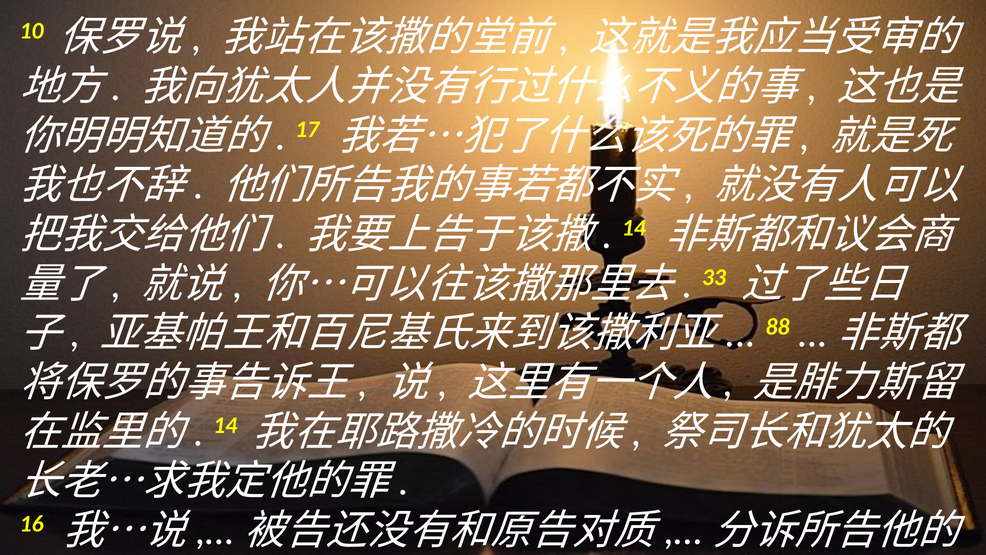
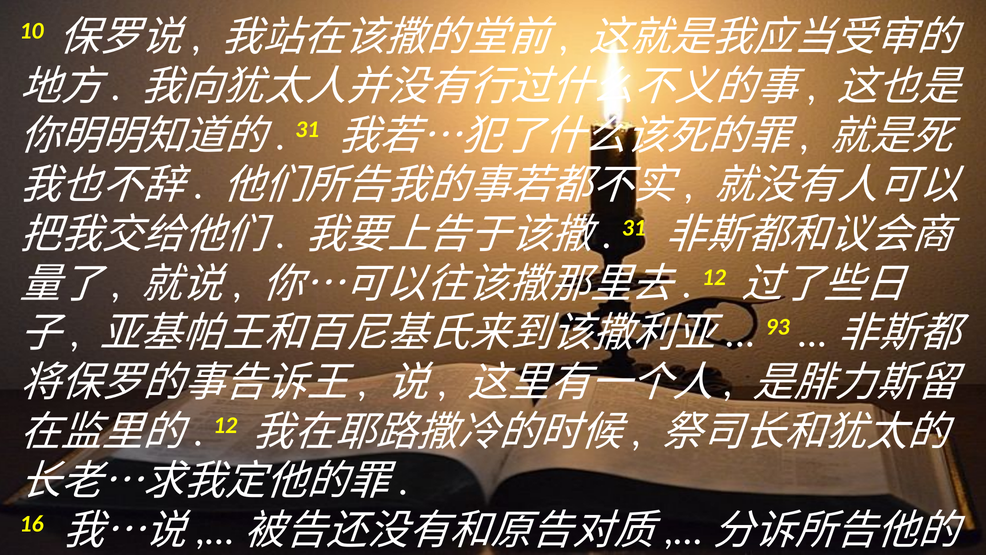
17: 17 -> 31 (307, 129)
14: 14 -> 31 (634, 228)
33: 33 -> 12 (714, 277)
88: 88 -> 93 (778, 326)
14: 14 -> 12 (225, 425)
